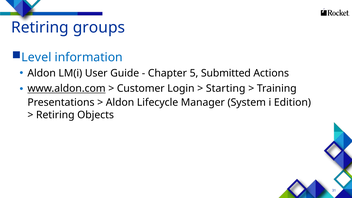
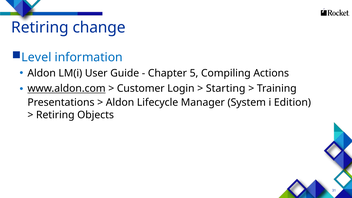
groups: groups -> change (99, 28)
Submitted: Submitted -> Compiling (226, 73)
